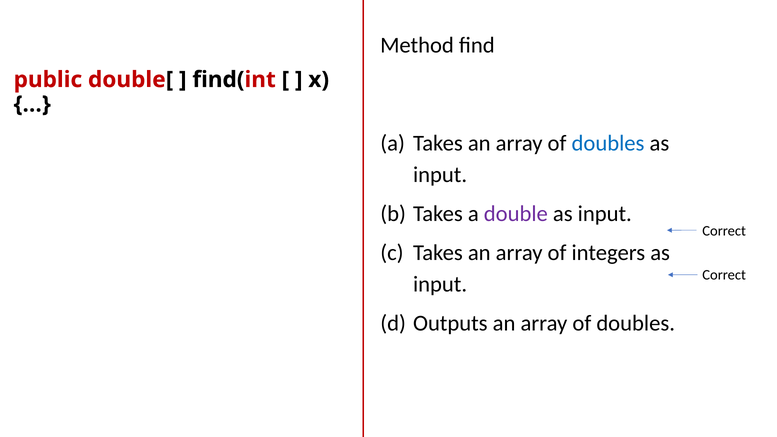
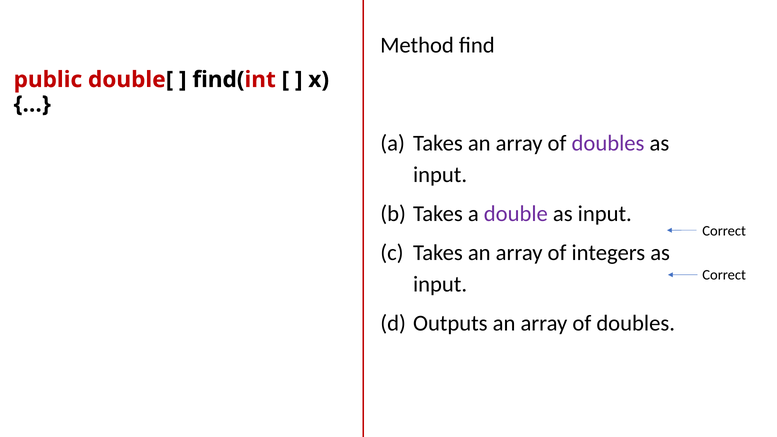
doubles colour: blue -> purple (608, 143)
